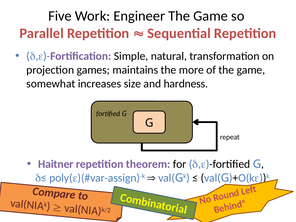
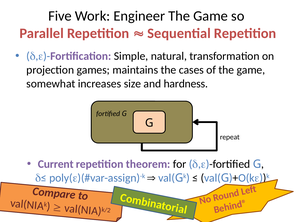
more: more -> cases (191, 70)
Haitner: Haitner -> Current (56, 164)
